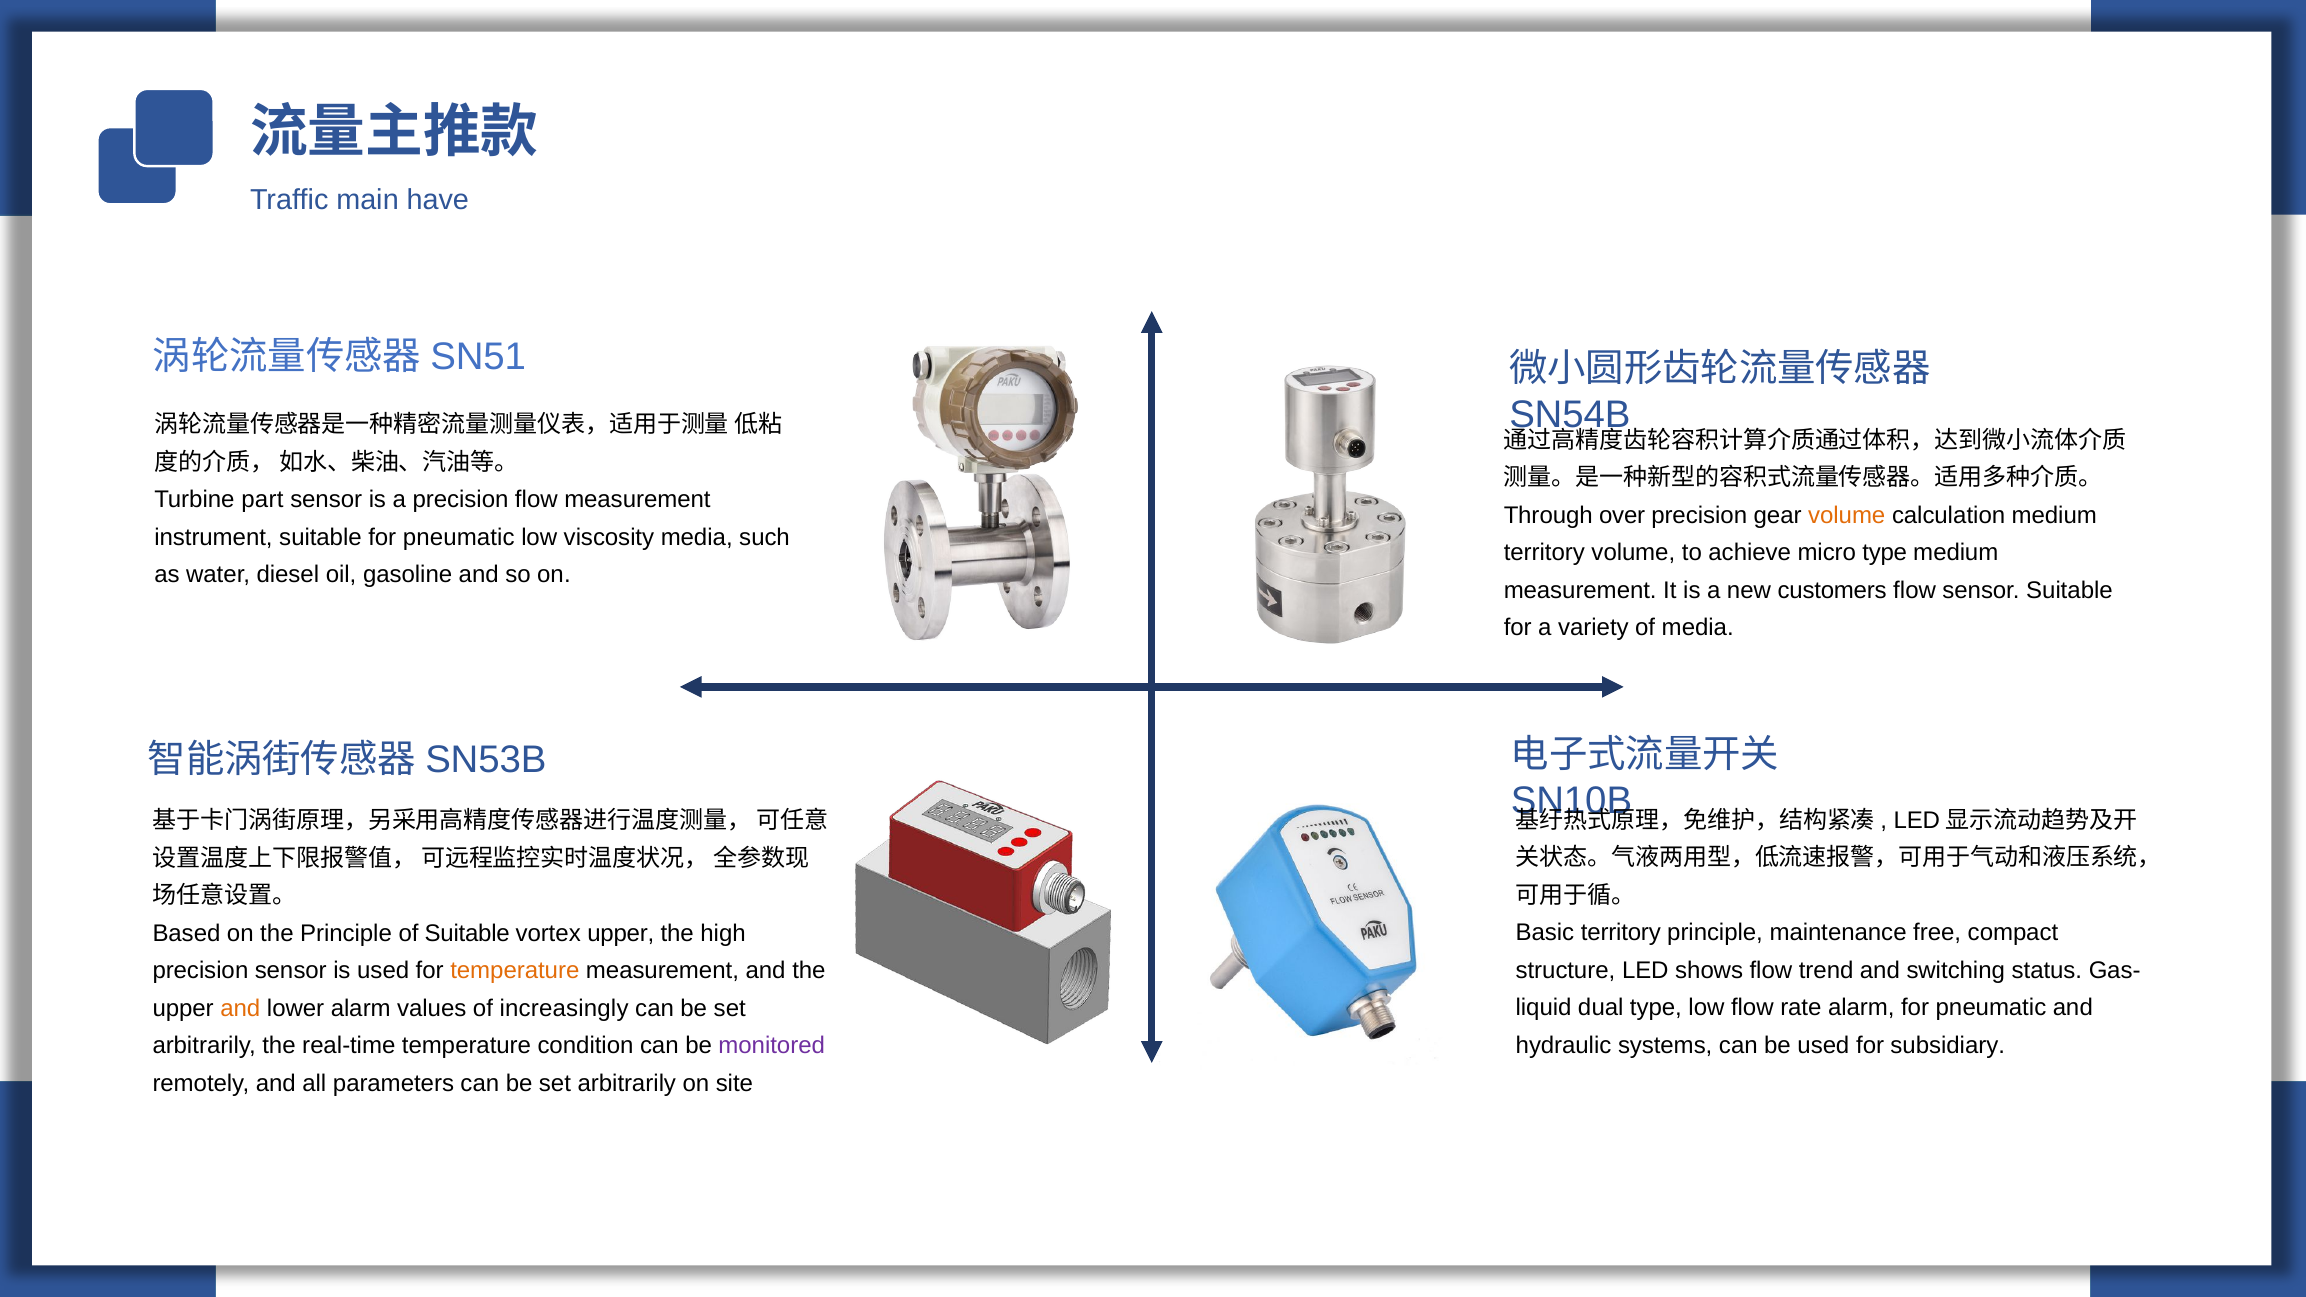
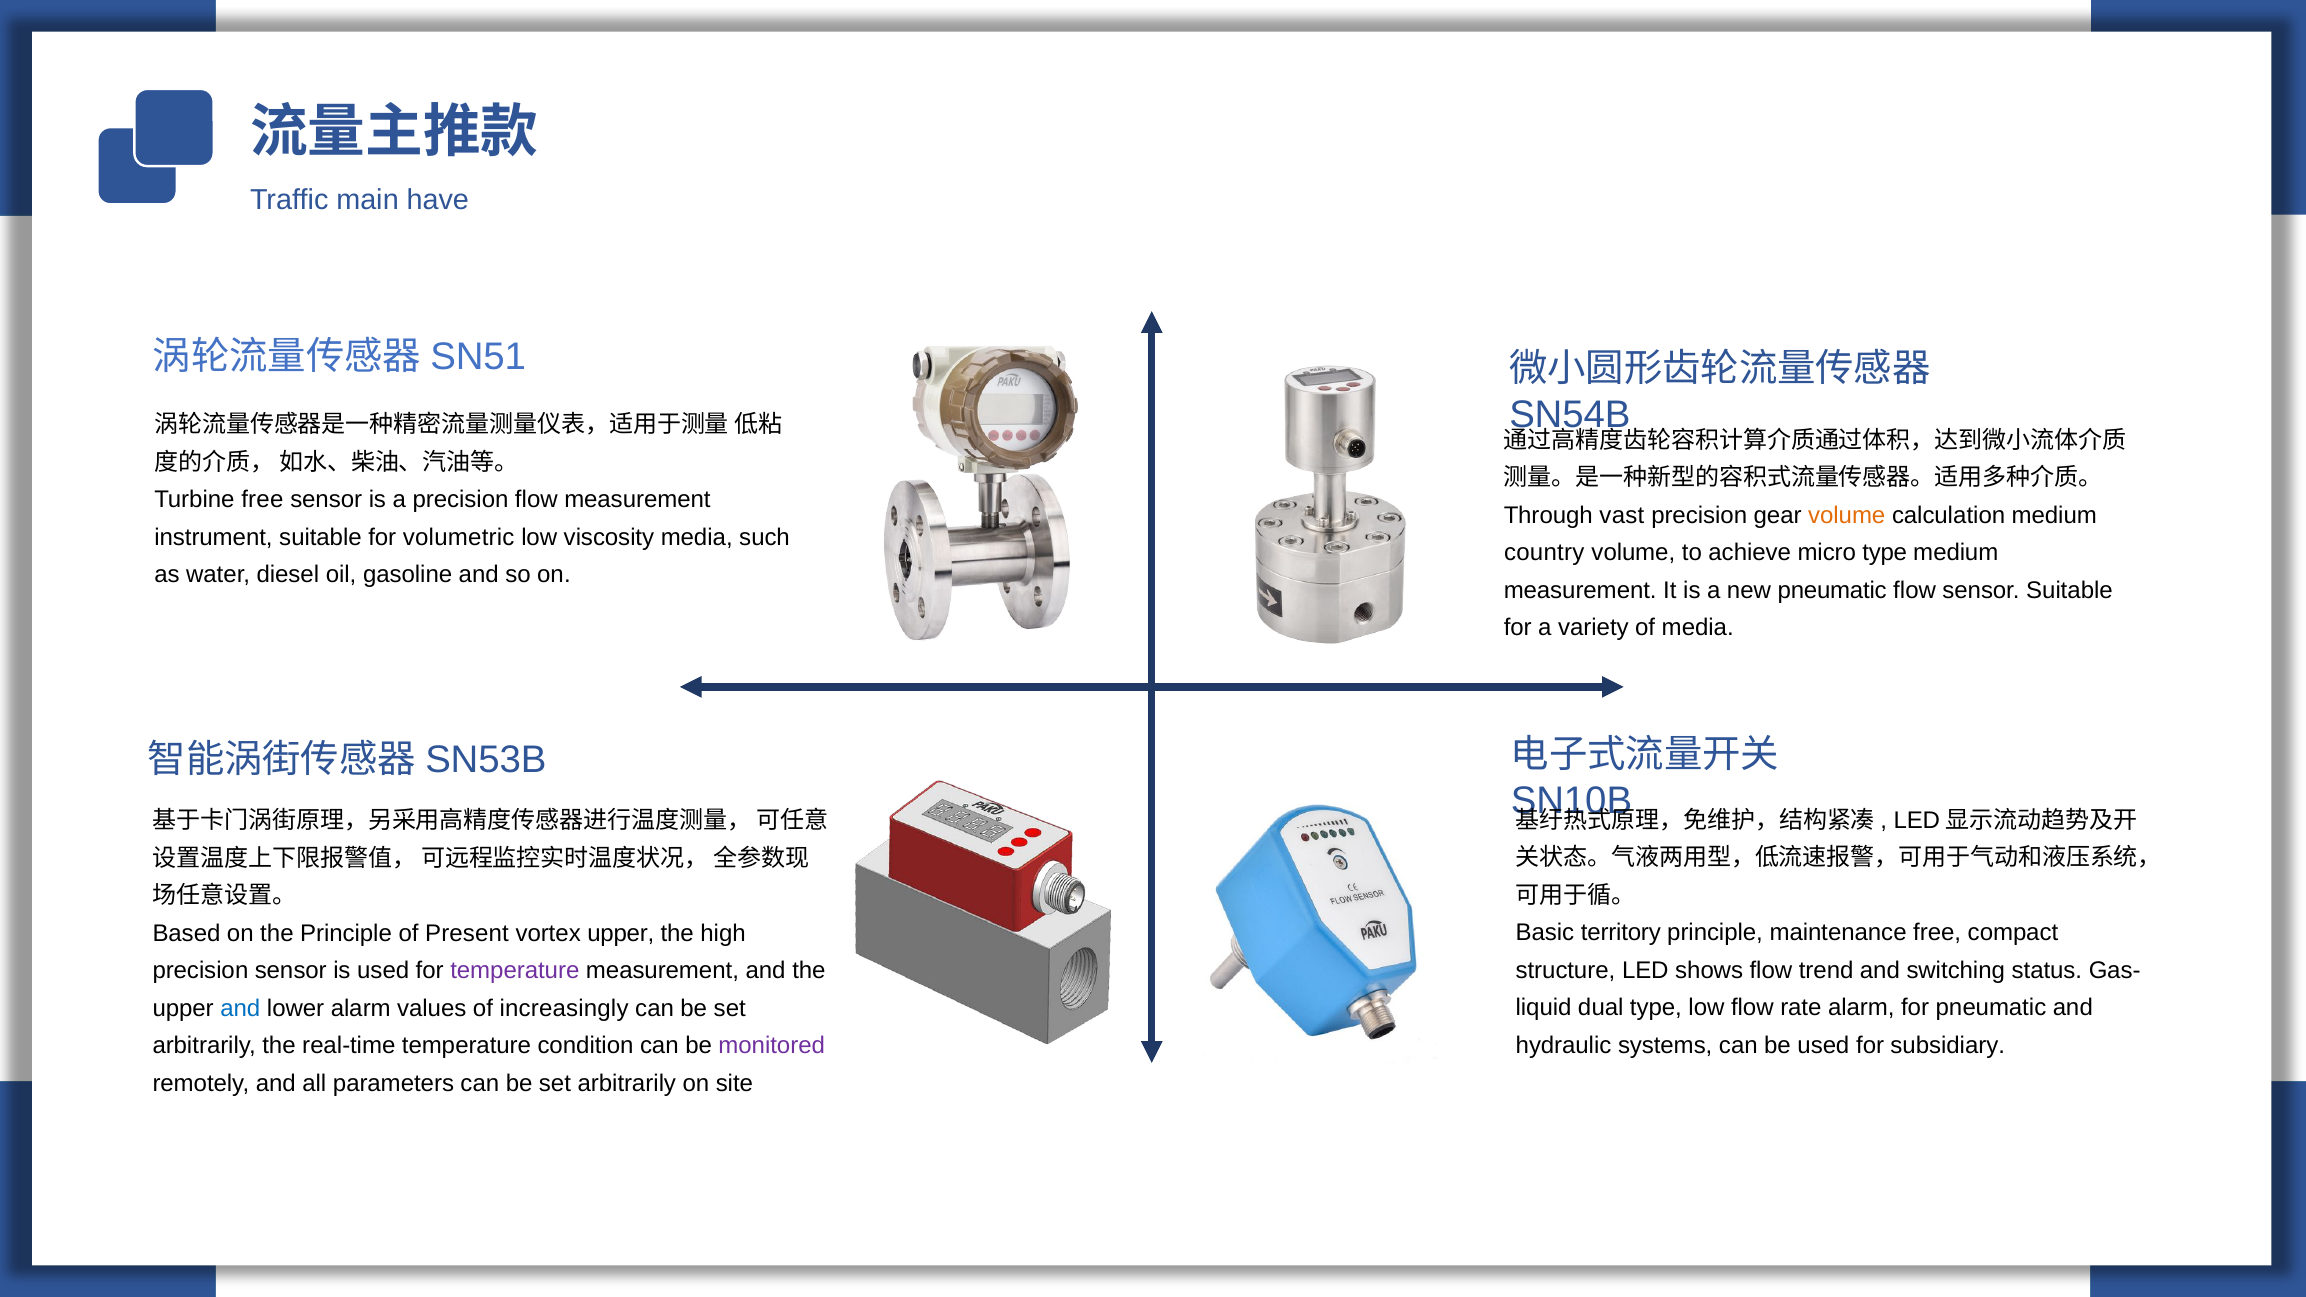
Turbine part: part -> free (262, 500)
over: over -> vast (1622, 515)
suitable for pneumatic: pneumatic -> volumetric (459, 537)
territory: territory -> country (1544, 553)
new customers: customers -> pneumatic (1832, 590)
of Suitable: Suitable -> Present (467, 933)
temperature colour: orange -> purple (515, 971)
and colour: orange -> blue (240, 1008)
